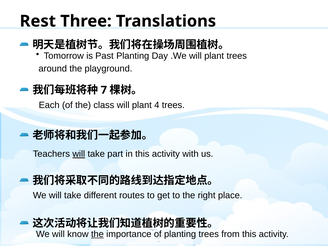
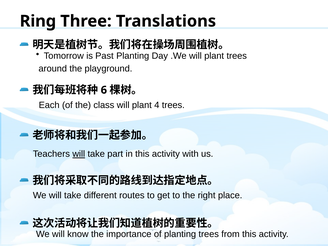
Rest: Rest -> Ring (38, 21)
7: 7 -> 6 (104, 90)
the underline: present -> none (97, 234)
